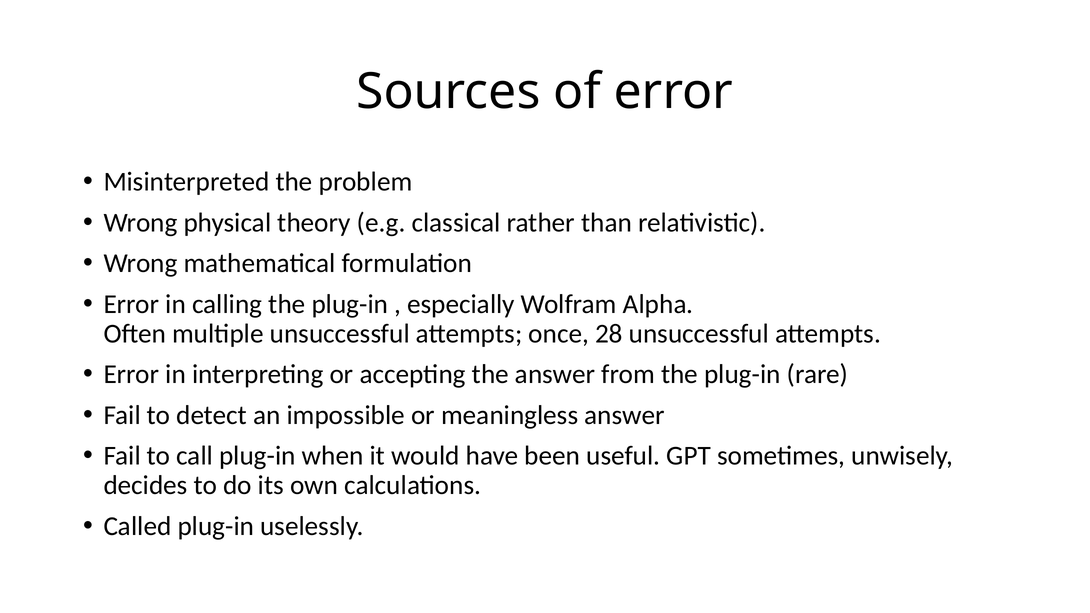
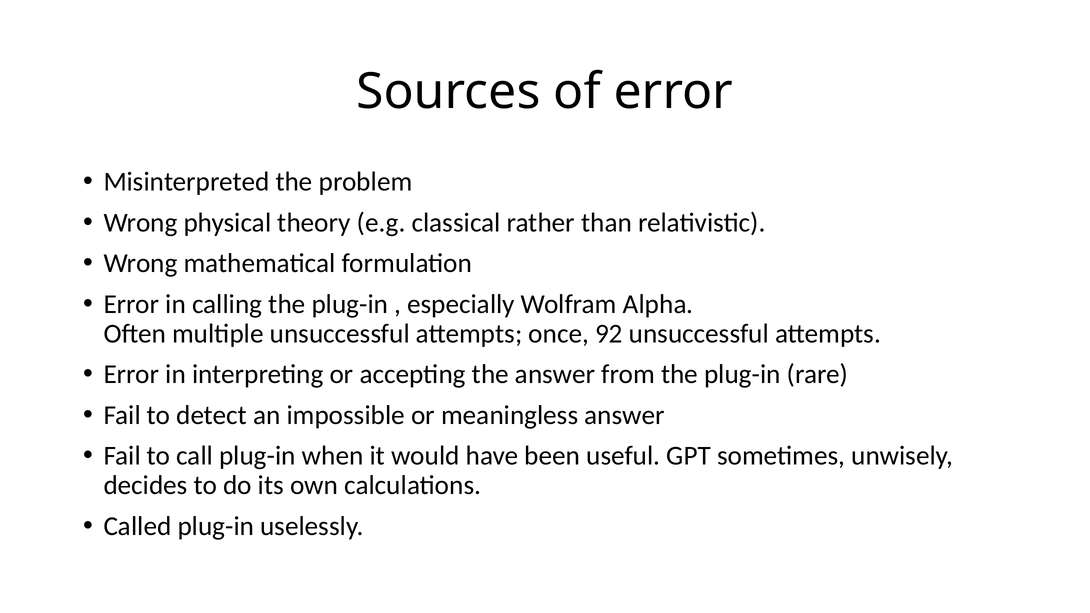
28: 28 -> 92 (609, 334)
